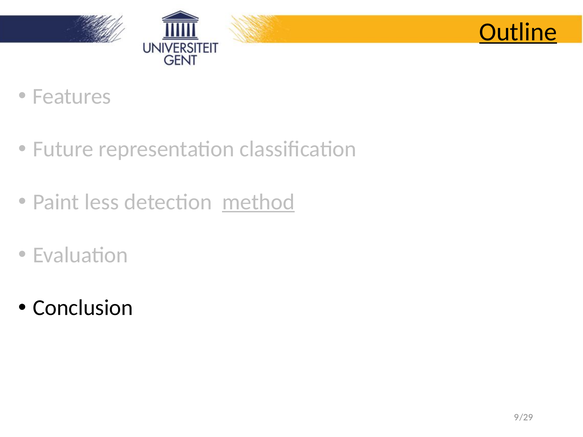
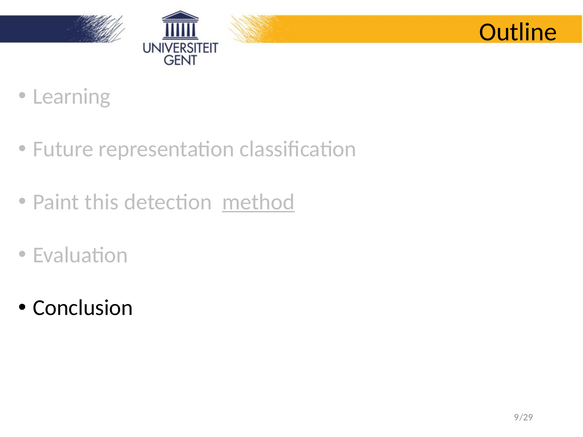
Outline underline: present -> none (518, 32)
Features: Features -> Learning (72, 96)
less: less -> this (102, 202)
